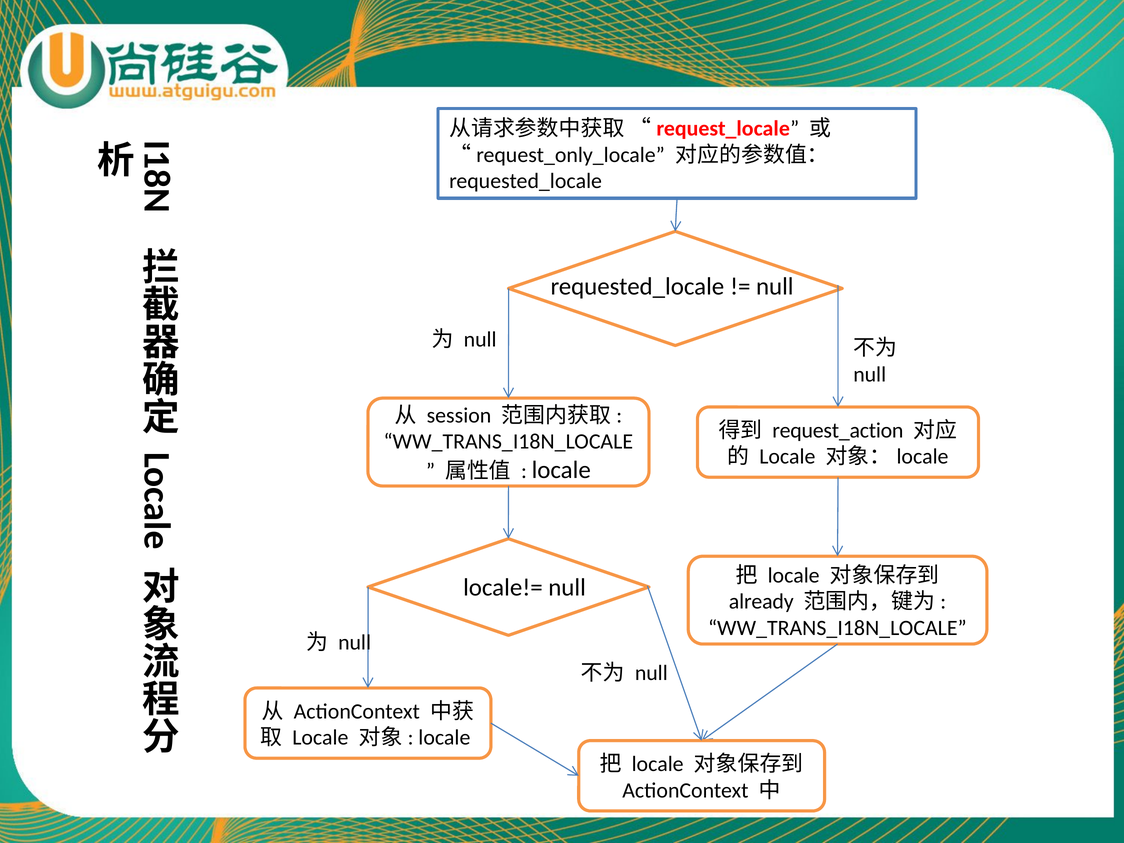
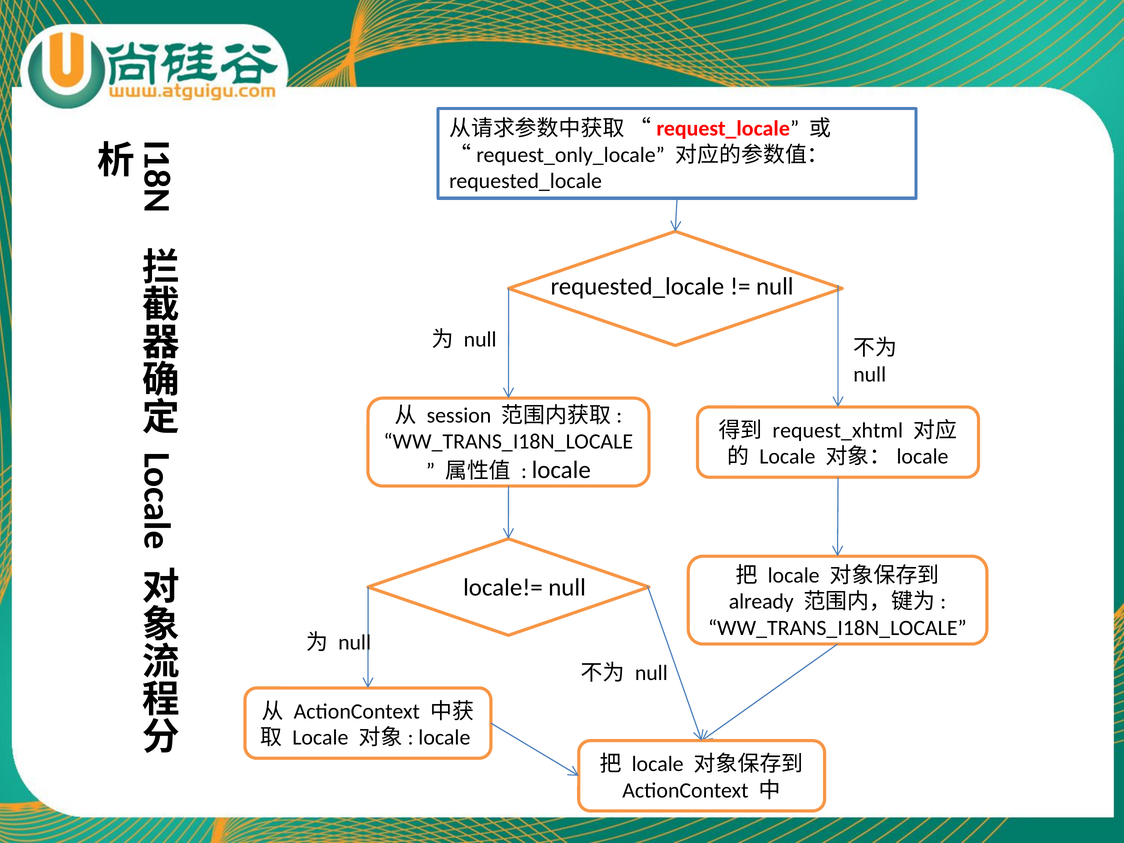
request_action: request_action -> request_xhtml (838, 430)
